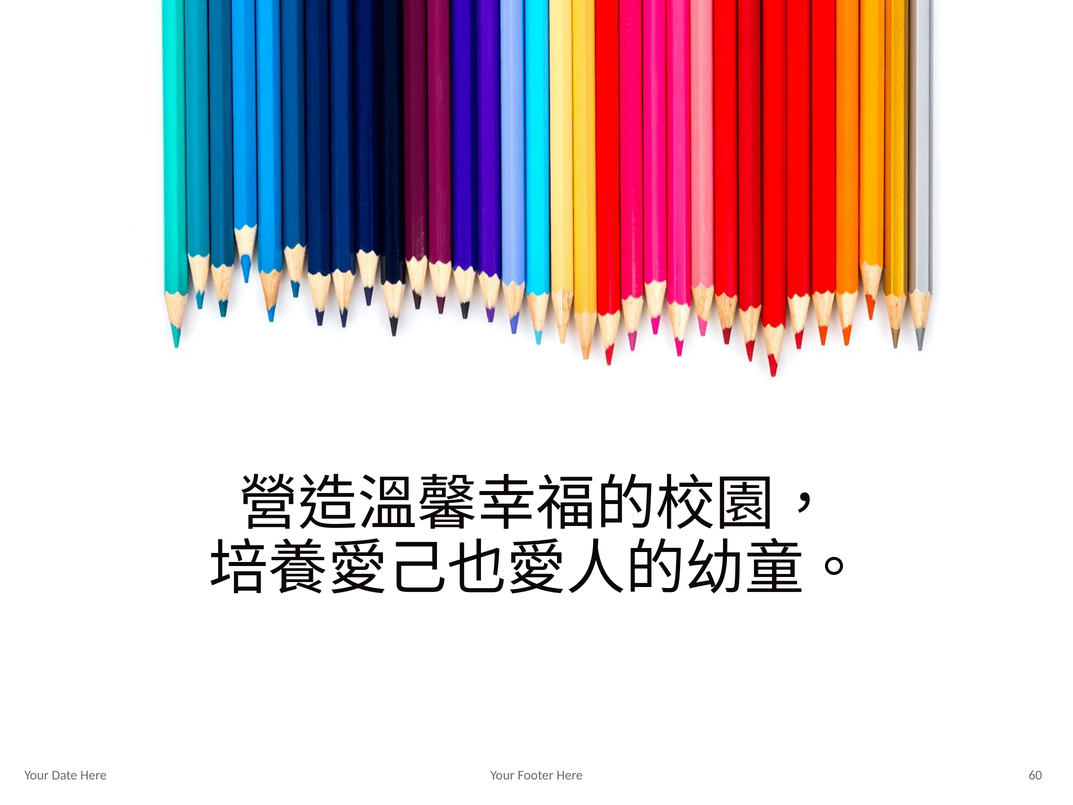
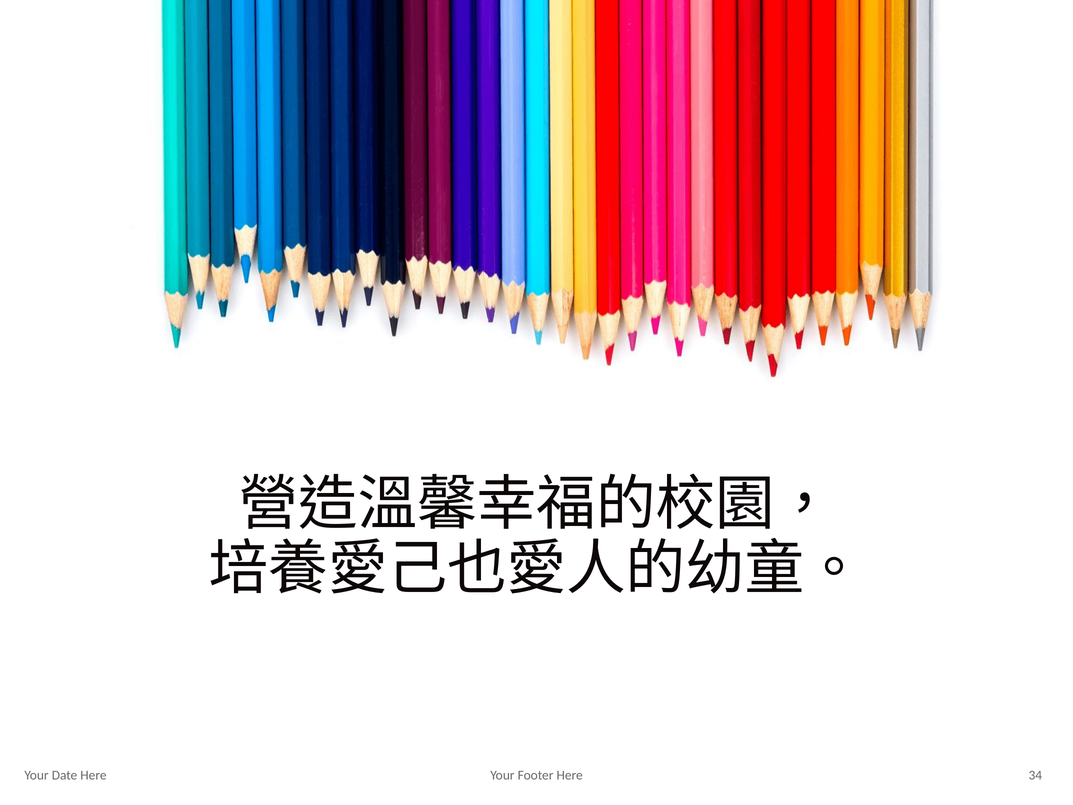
60: 60 -> 34 (1035, 775)
